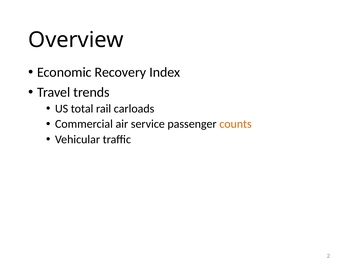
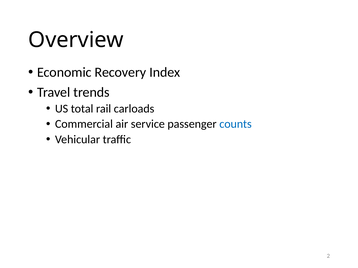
counts colour: orange -> blue (235, 124)
